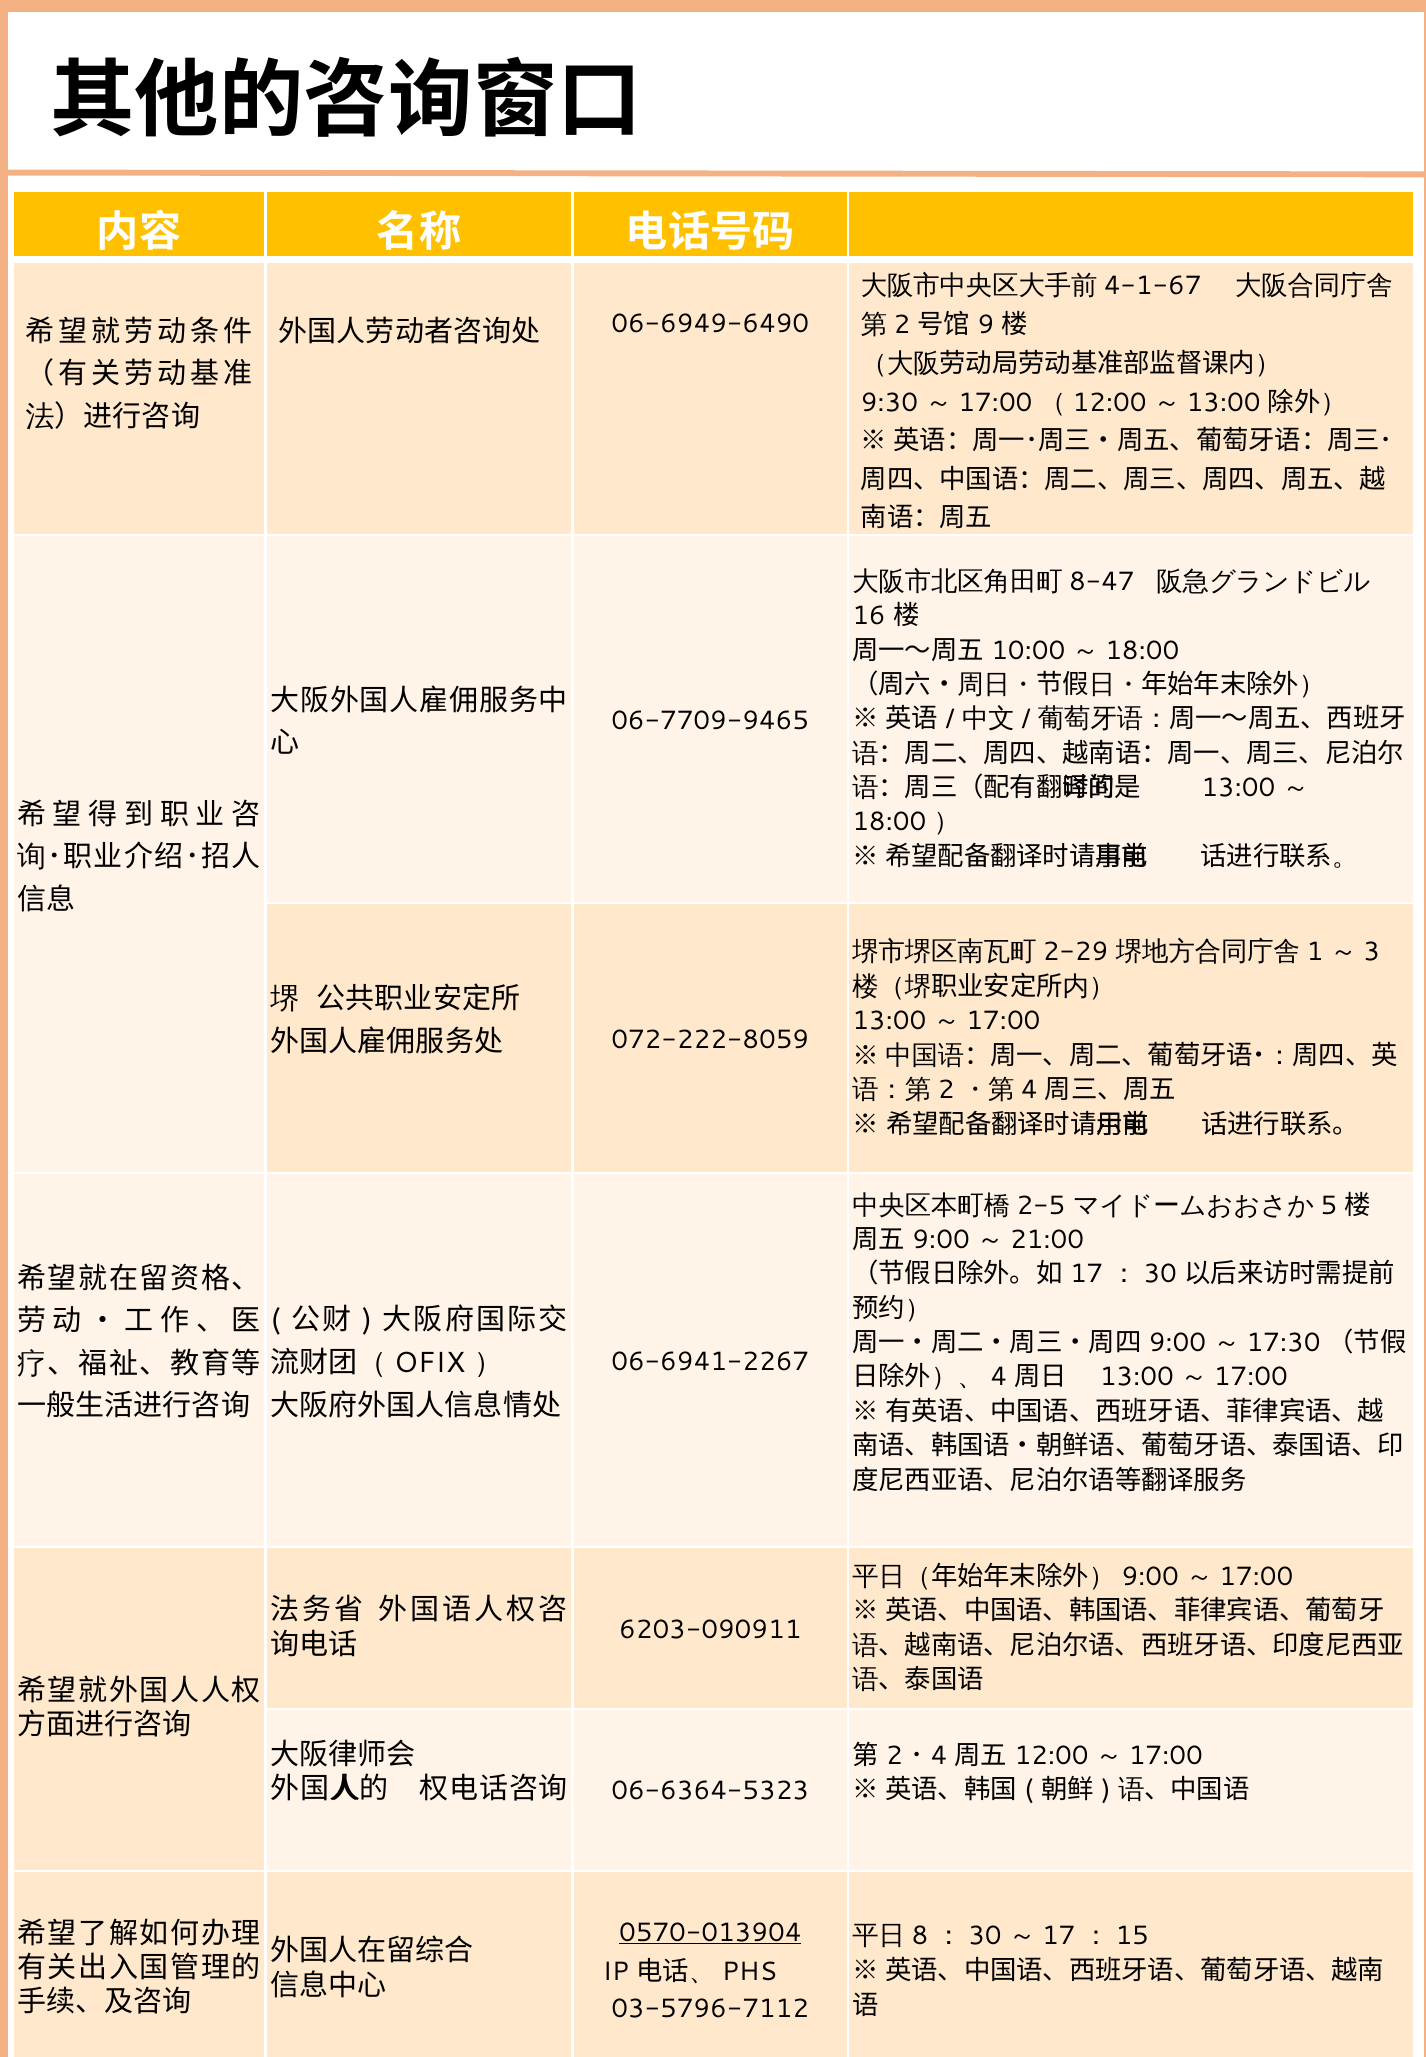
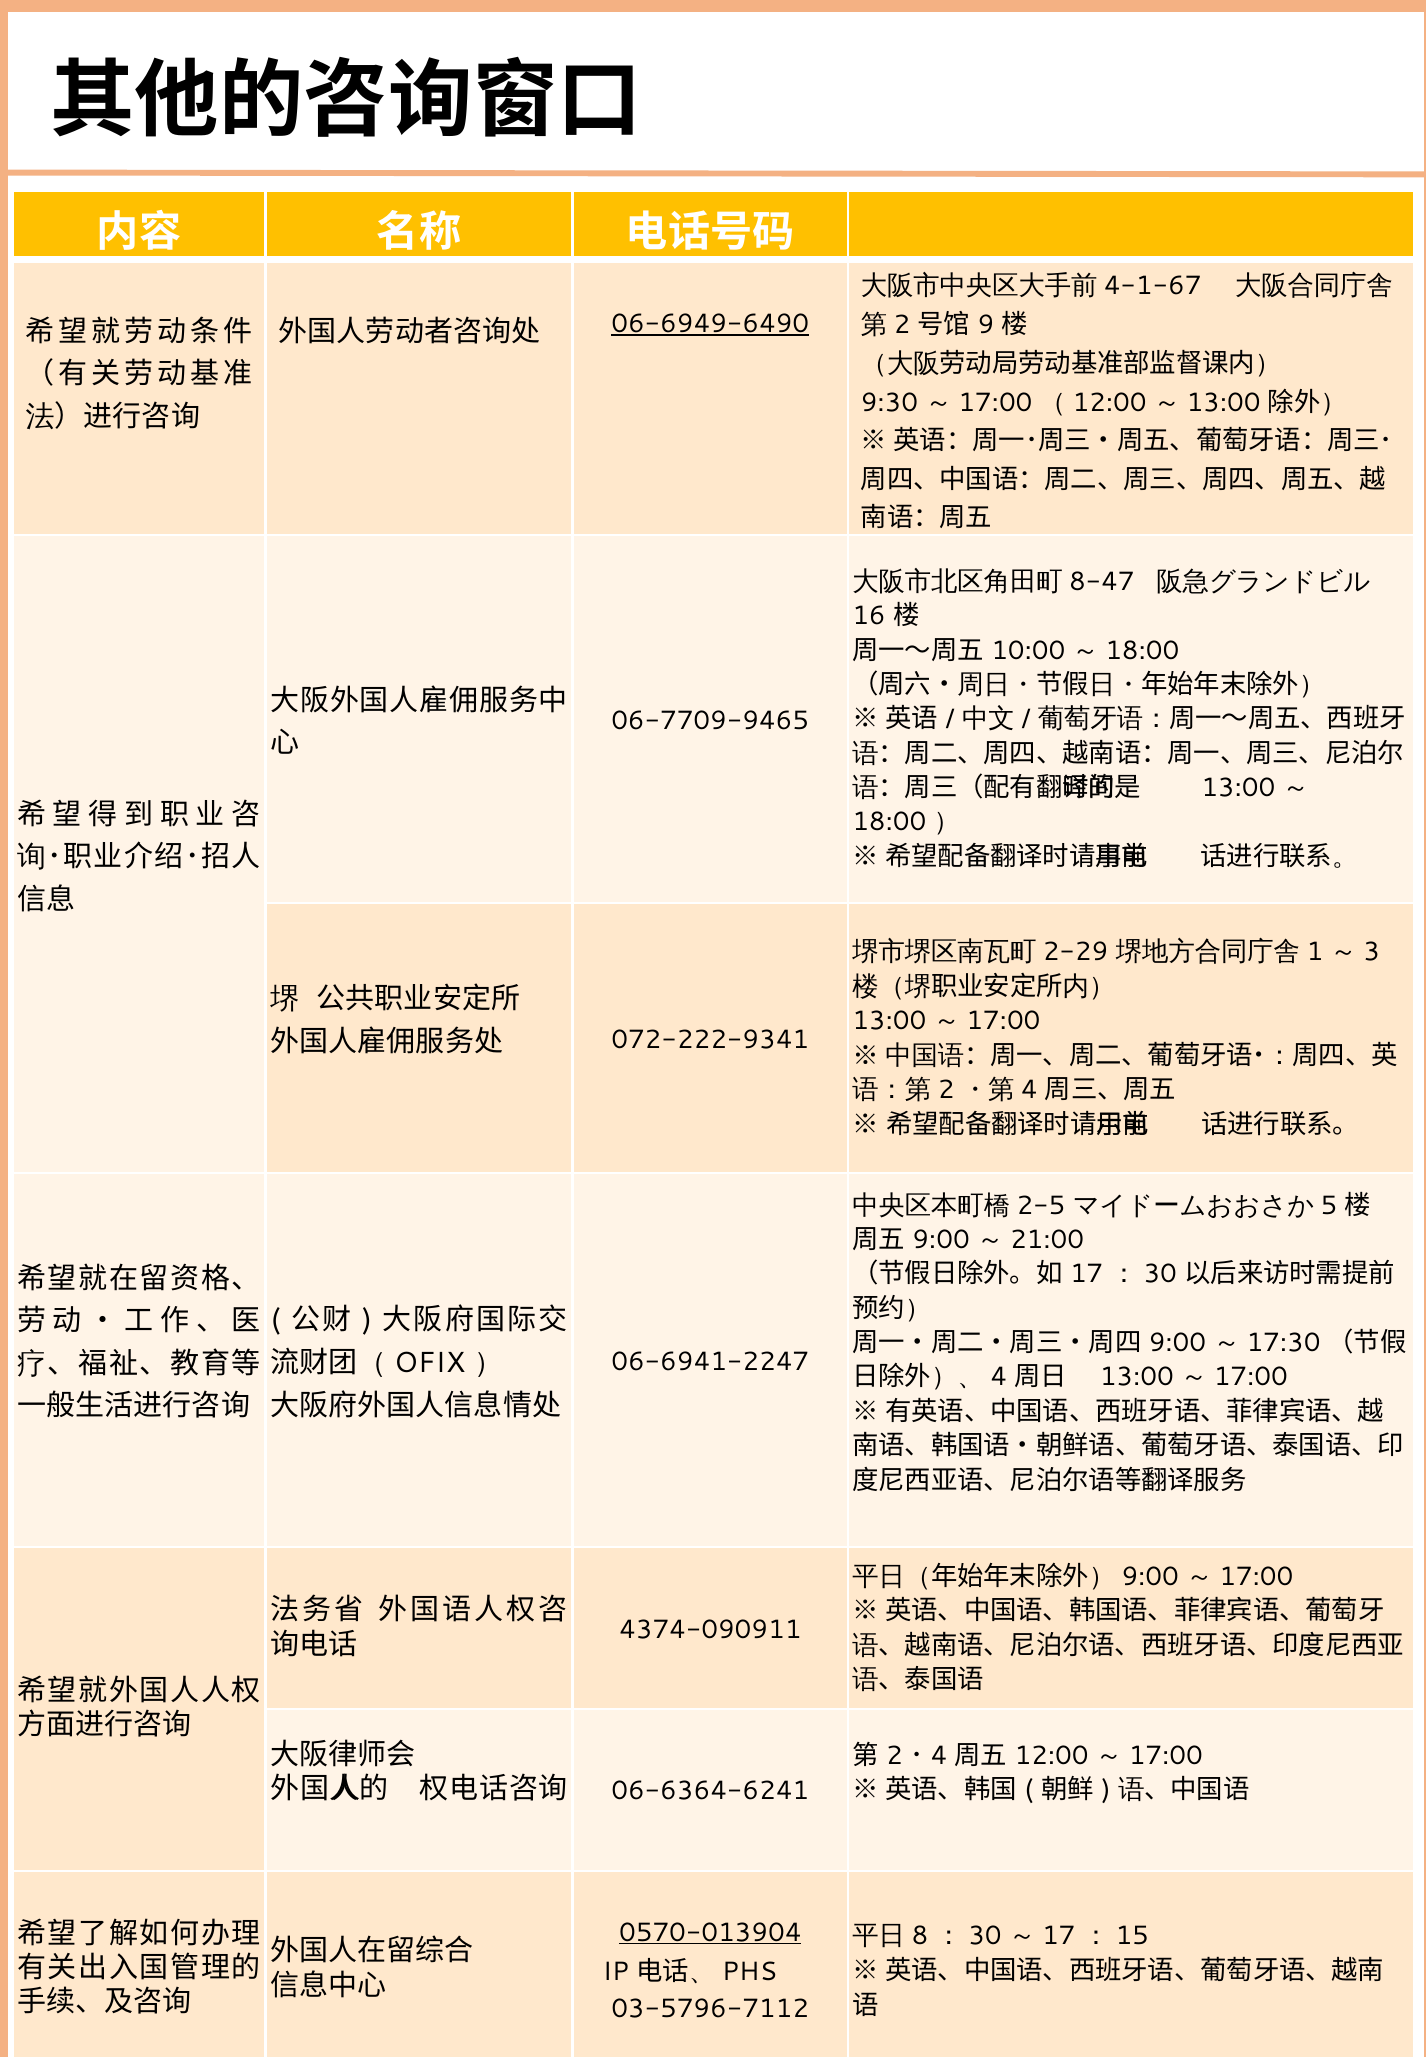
06-6949-6490 underline: none -> present (710, 324)
072-222-8059: 072-222-8059 -> 072-222-9341 (710, 1040)
06-6941-2267: 06-6941-2267 -> 06-6941-2247 (710, 1362)
6203-090911: 6203-090911 -> 4374-090911 (710, 1630)
06-6364-5323: 06-6364-5323 -> 06-6364-6241 (710, 1792)
